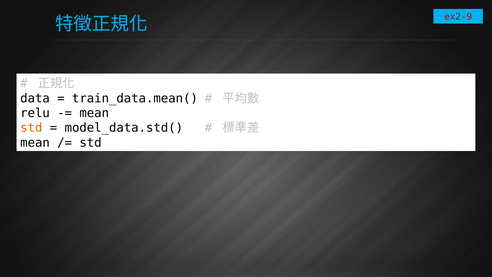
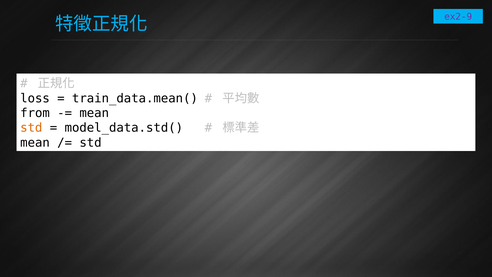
ex2-9 colour: red -> purple (458, 17)
data: data -> loss (35, 98)
relu: relu -> from (35, 113)
